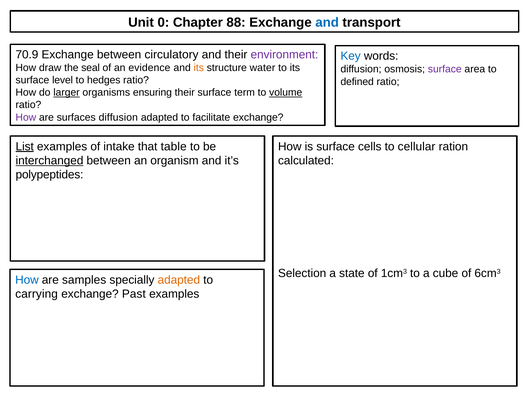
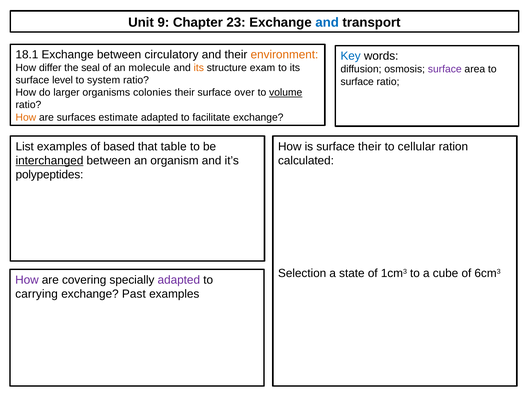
0: 0 -> 9 (163, 22)
88: 88 -> 23 (236, 22)
70.9: 70.9 -> 18.1 (27, 55)
environment colour: purple -> orange (284, 55)
draw: draw -> differ (50, 68)
evidence: evidence -> molecule (149, 68)
water: water -> exam (262, 68)
hedges: hedges -> system (104, 80)
defined: defined -> surface (357, 82)
larger underline: present -> none (67, 93)
ensuring: ensuring -> colonies (152, 93)
term: term -> over (244, 93)
How colour: purple -> orange (26, 117)
surfaces diffusion: diffusion -> estimate (118, 117)
List underline: present -> none (25, 146)
intake: intake -> based (119, 146)
surface cells: cells -> their (370, 146)
How colour: blue -> purple (27, 280)
samples: samples -> covering (84, 280)
adapted colour: orange -> purple (179, 280)
